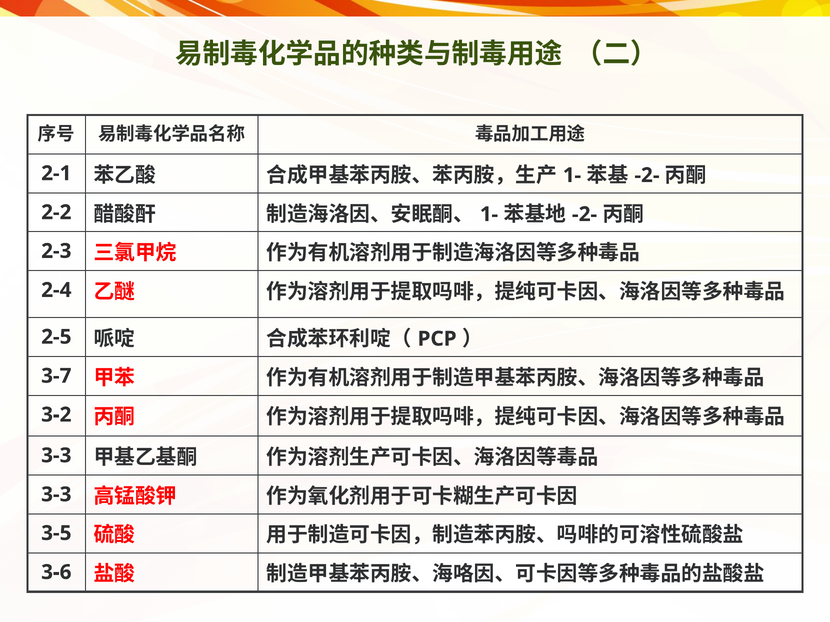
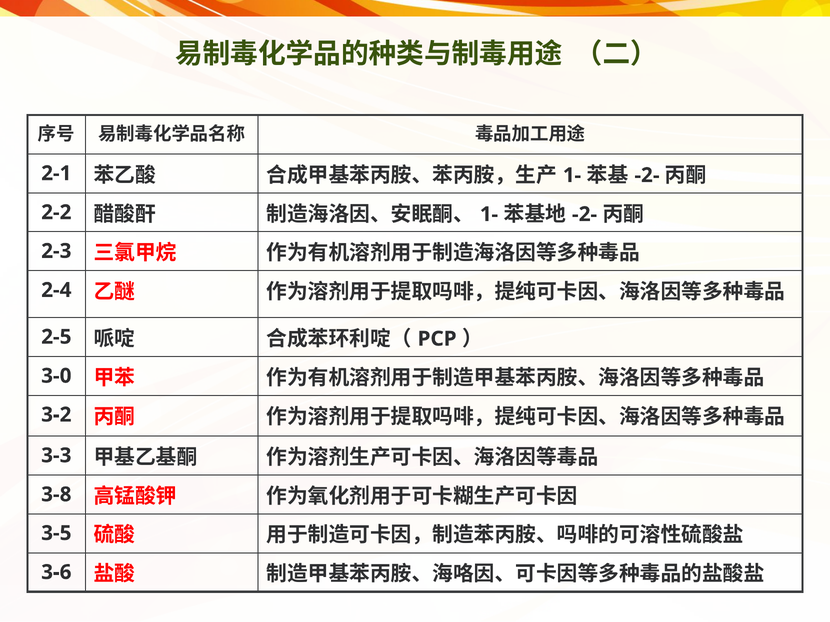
3-7: 3-7 -> 3-0 (56, 376)
3-3: 3-3 -> 3-8 (56, 495)
